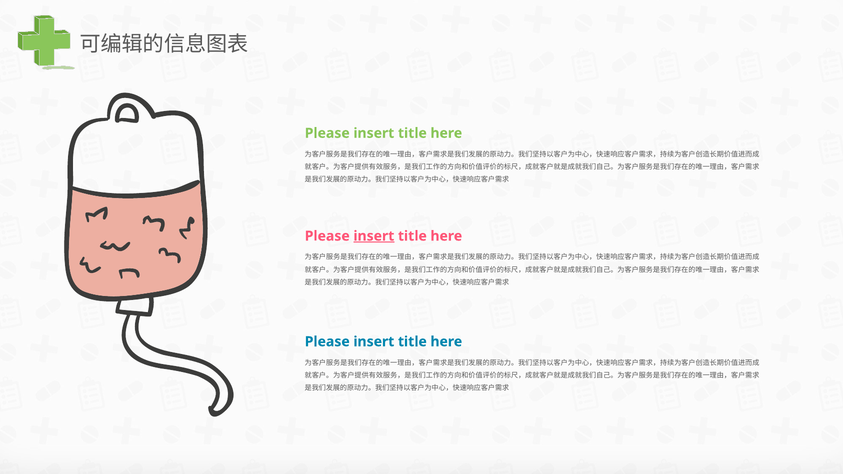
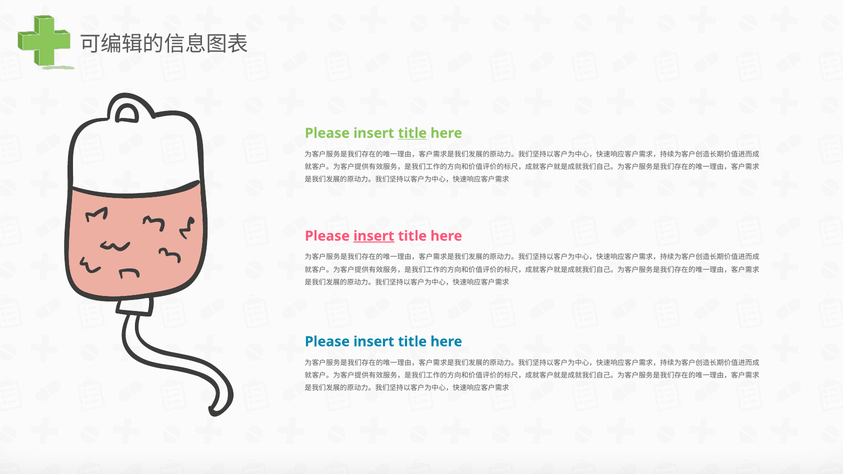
title underline: none -> present (412, 133)
